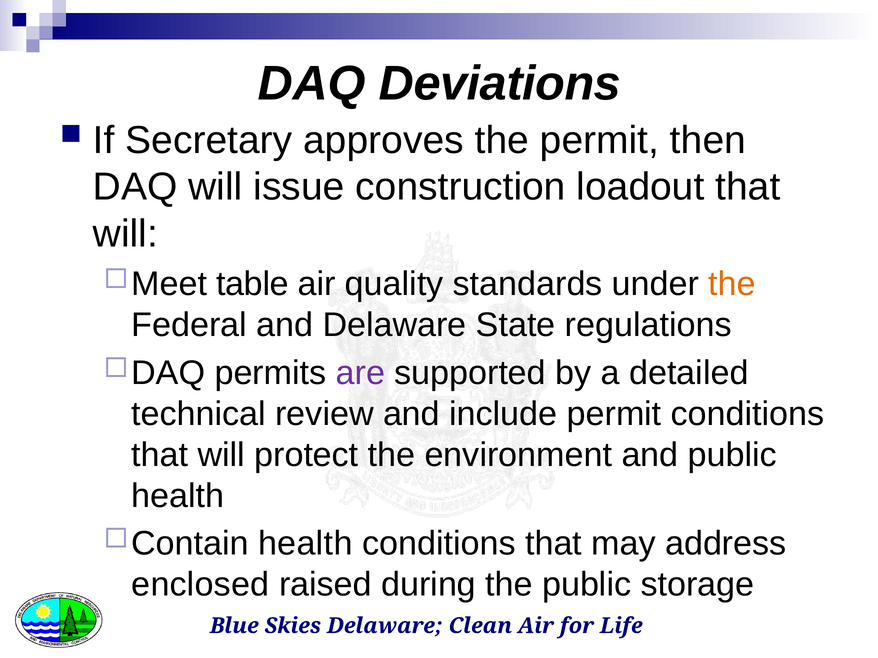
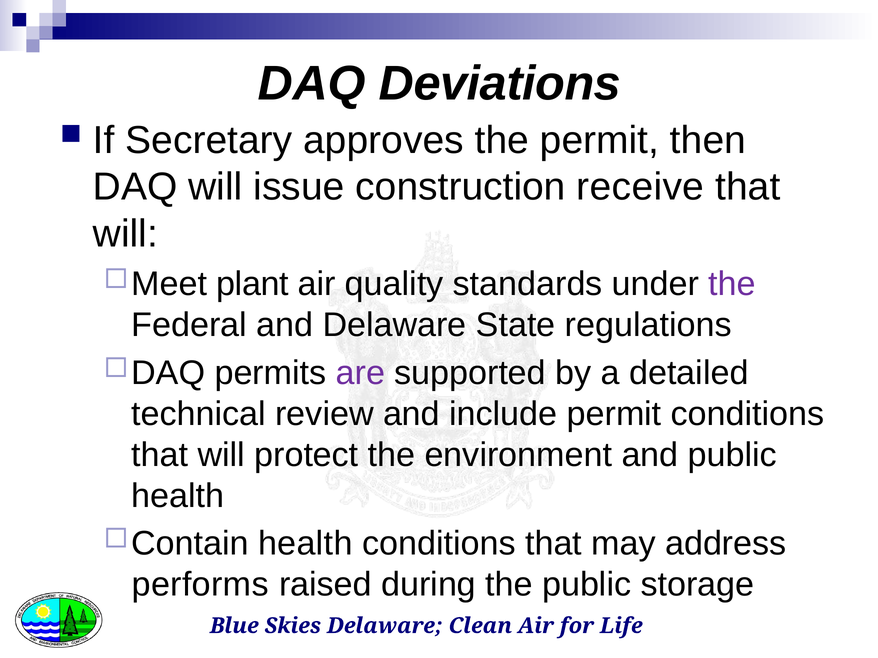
loadout: loadout -> receive (640, 187)
table: table -> plant (253, 284)
the colour: orange -> purple (732, 284)
enclosed: enclosed -> performs (200, 585)
